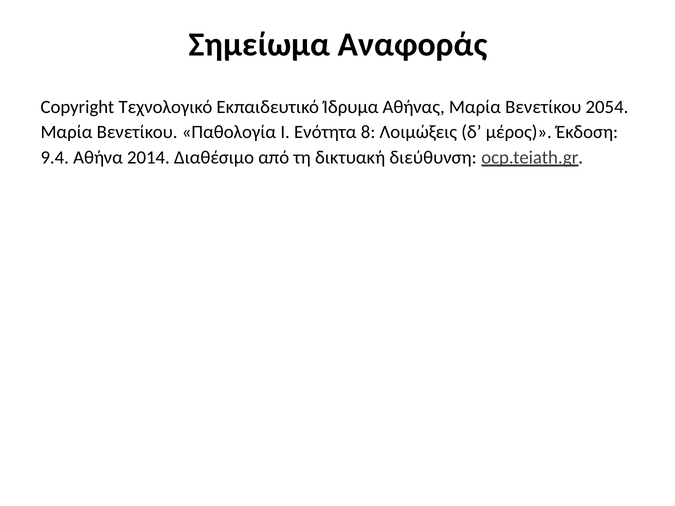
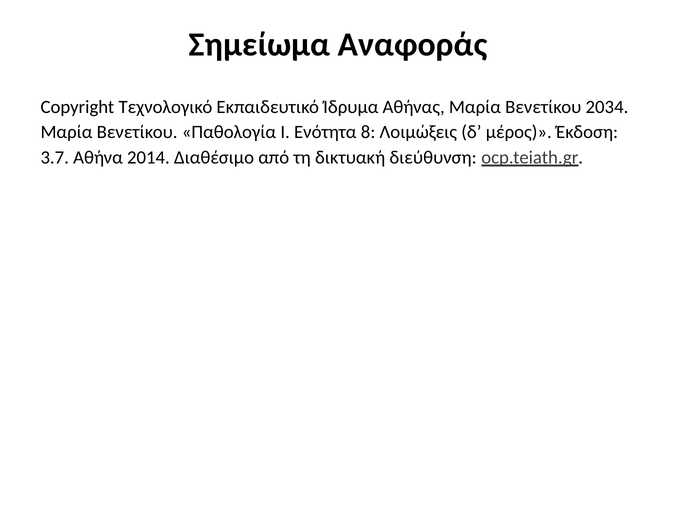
2054: 2054 -> 2034 (607, 107)
9.4: 9.4 -> 3.7 (55, 157)
